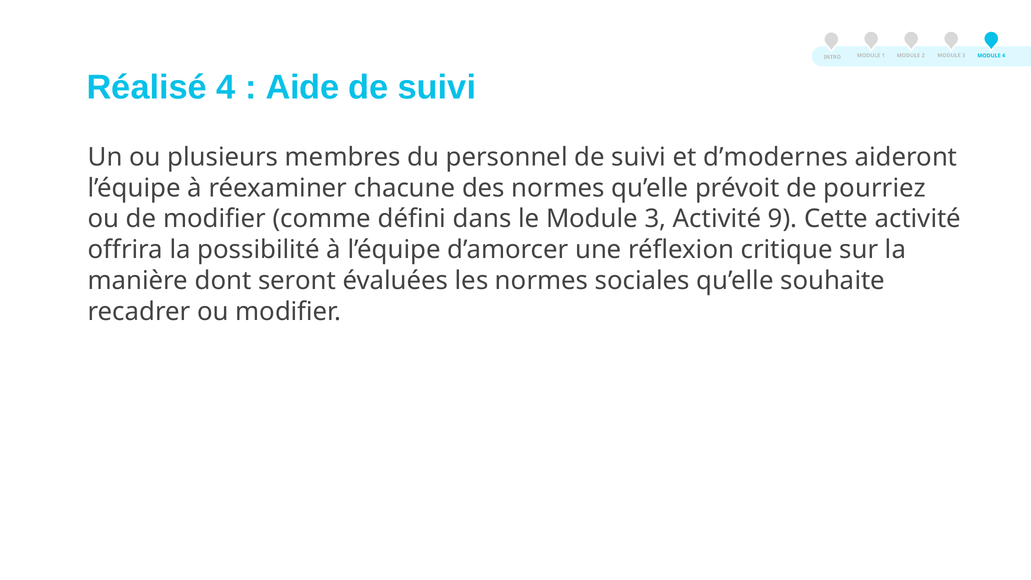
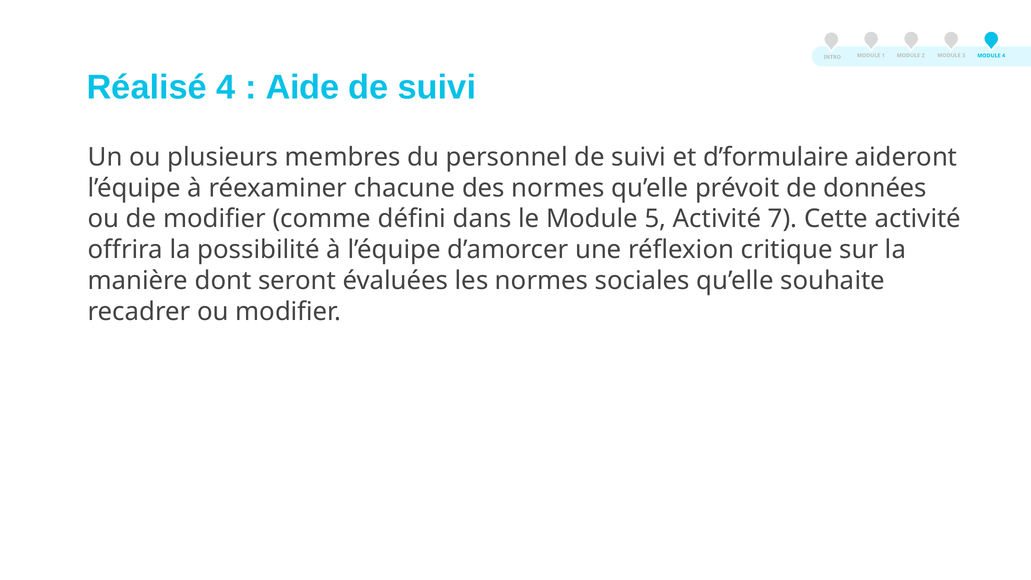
d’modernes: d’modernes -> d’formulaire (776, 157)
pourriez: pourriez -> données (875, 188)
le Module 3: 3 -> 5 (655, 219)
9: 9 -> 7 (783, 219)
